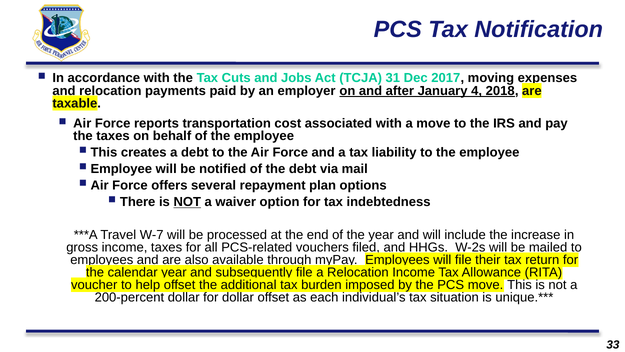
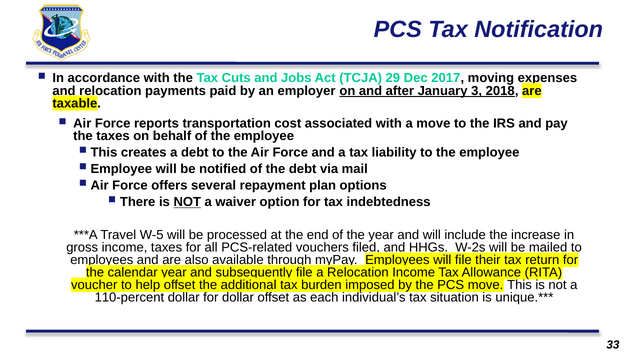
31: 31 -> 29 (393, 78)
4: 4 -> 3 (477, 91)
W-7: W-7 -> W-5 (152, 234)
200-percent: 200-percent -> 110-percent (129, 297)
